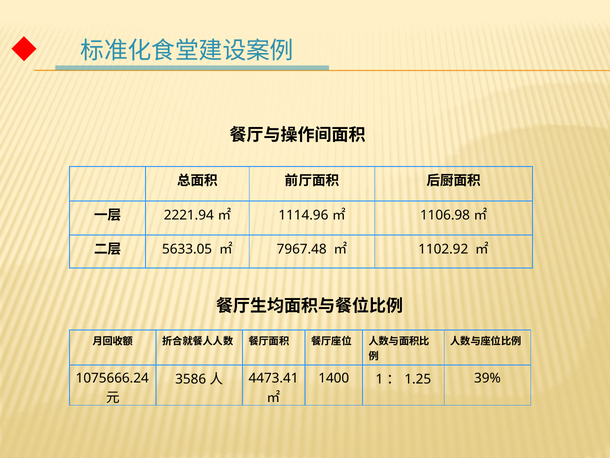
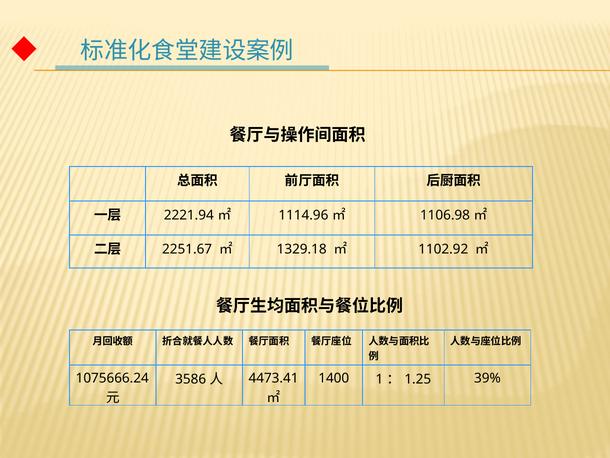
5633.05: 5633.05 -> 2251.67 (187, 249)
7967.48: 7967.48 -> 1329.18 (302, 249)
